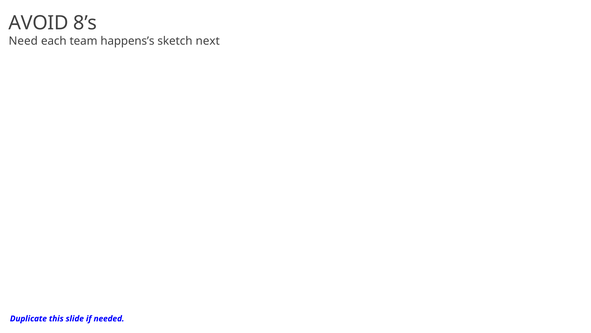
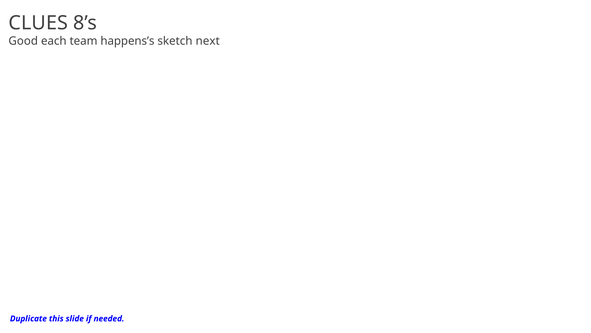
AVOID: AVOID -> CLUES (38, 23)
Need: Need -> Good (23, 41)
